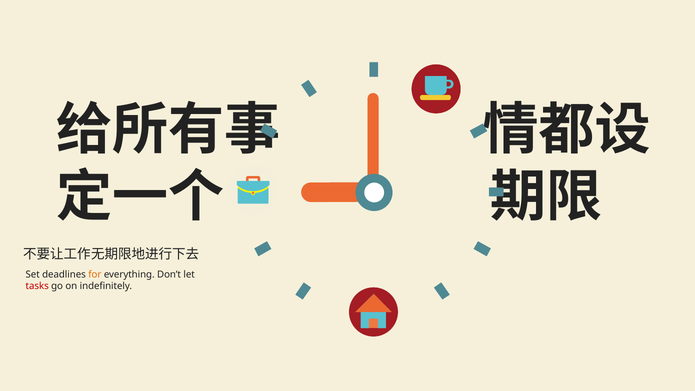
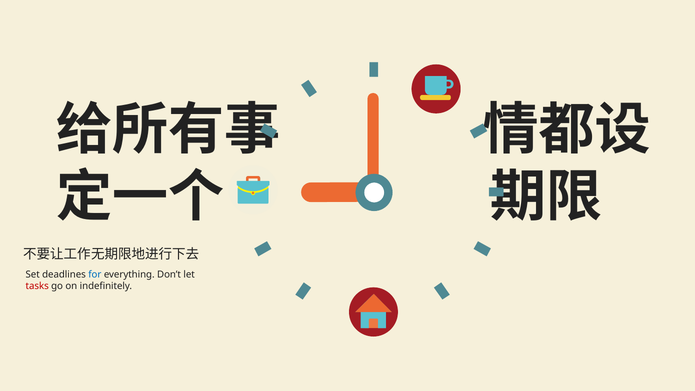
for colour: orange -> blue (95, 274)
